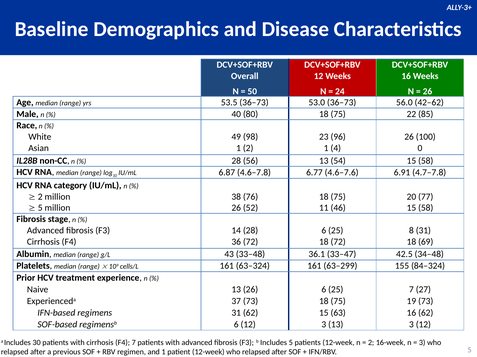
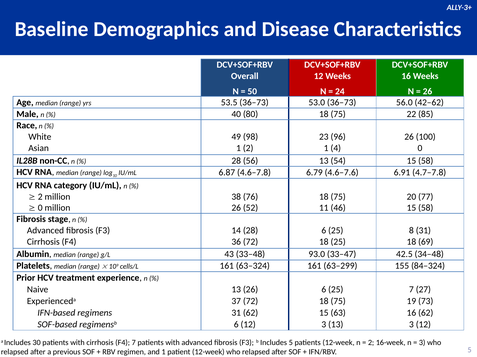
6.77: 6.77 -> 6.79 (314, 173)
5: 5 -> 0 (40, 208)
18 72: 72 -> 25 (338, 242)
36.1: 36.1 -> 93.0 (317, 255)
37 73: 73 -> 72 (251, 302)
